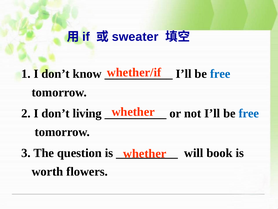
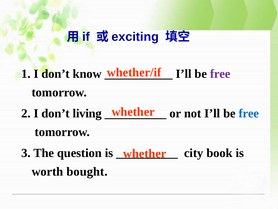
sweater: sweater -> exciting (135, 37)
free colour: blue -> purple (220, 74)
will: will -> city (194, 153)
flowers: flowers -> bought (87, 171)
